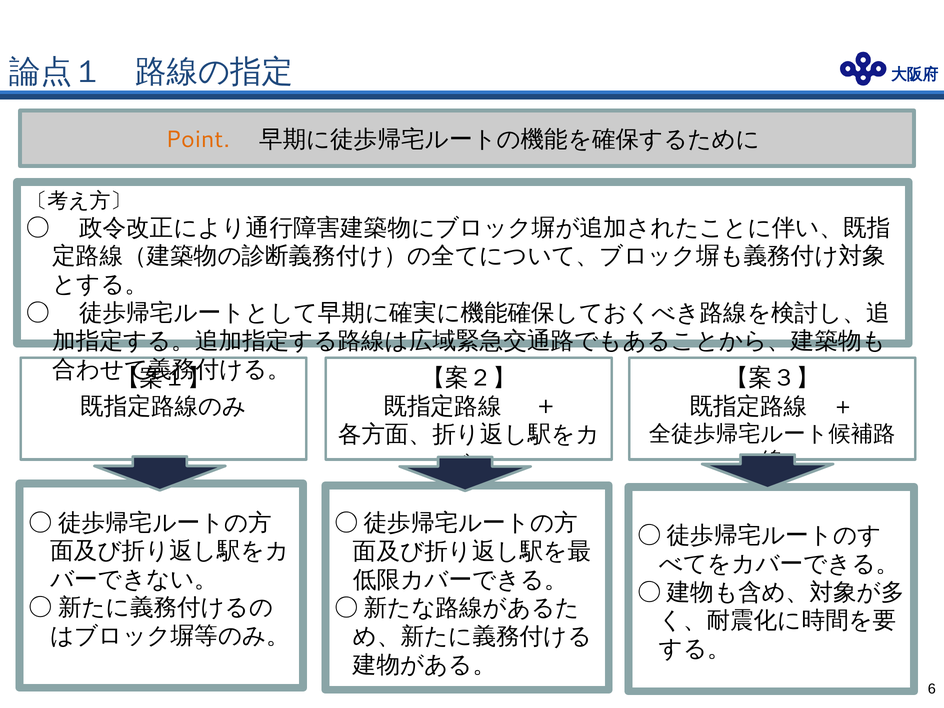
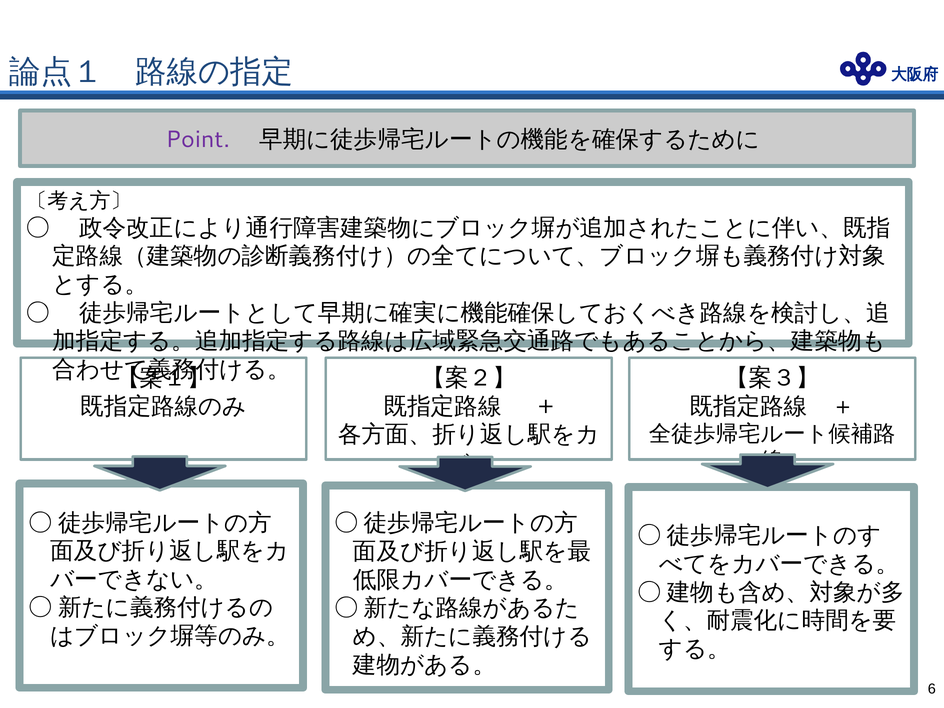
Point colour: orange -> purple (198, 140)
